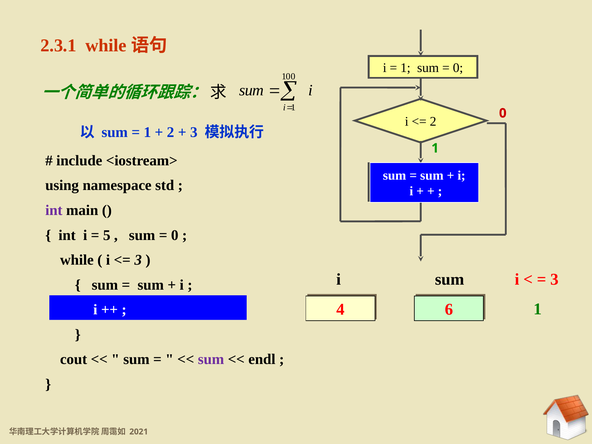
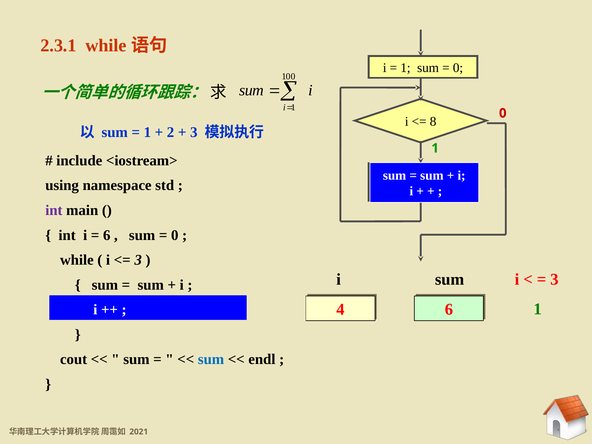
2: 2 -> 8 (433, 122)
5: 5 -> 6 (107, 235)
sum colour: purple -> blue (211, 359)
